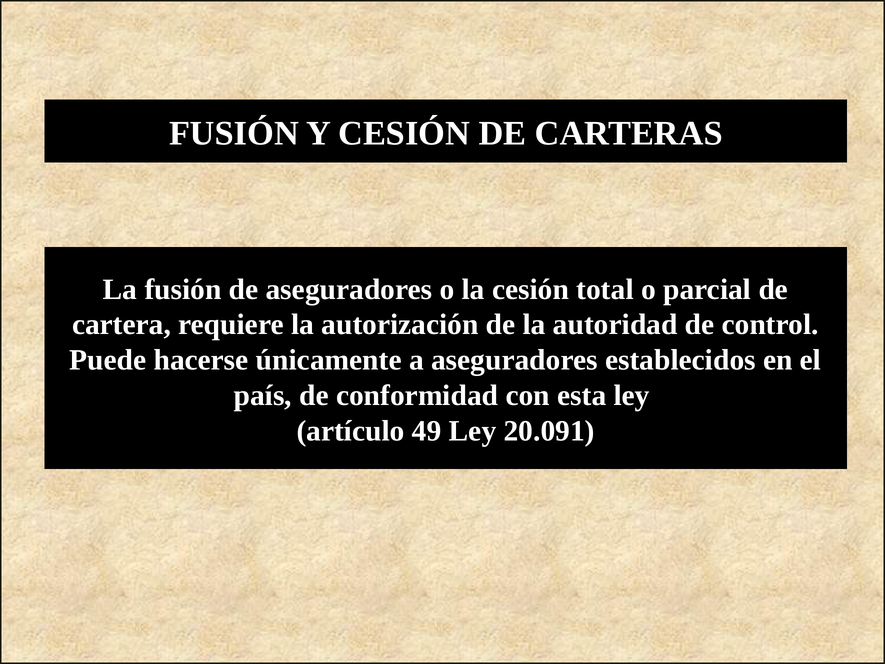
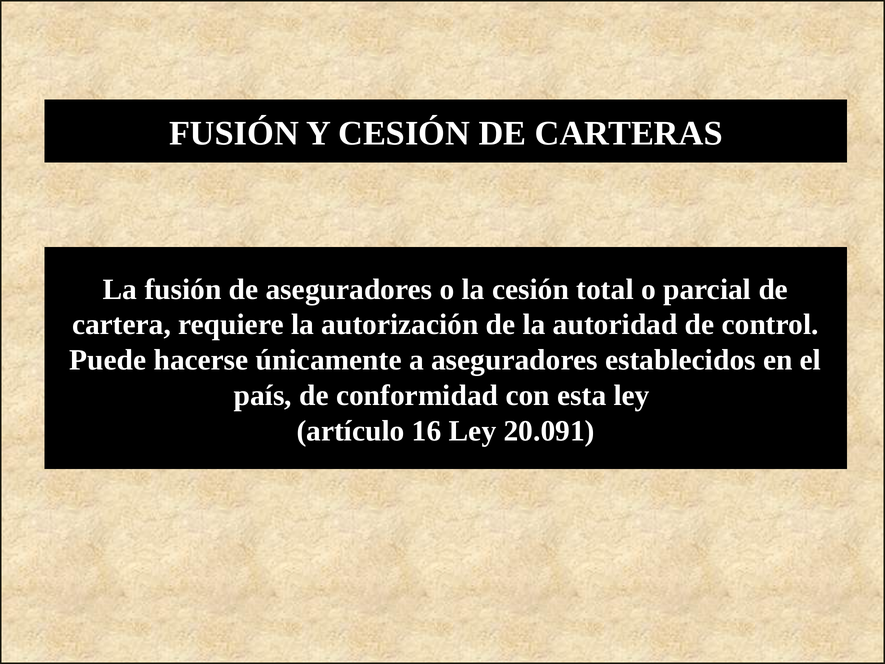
49: 49 -> 16 (427, 431)
